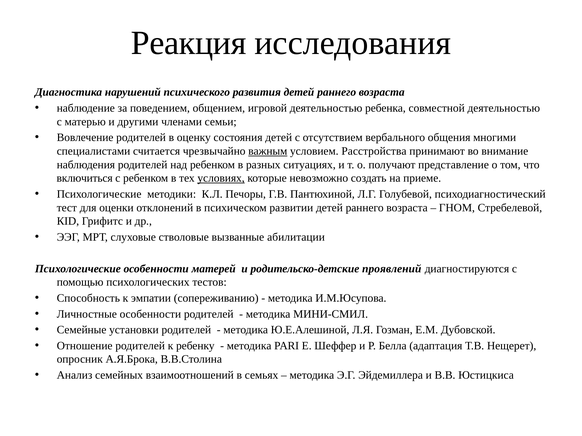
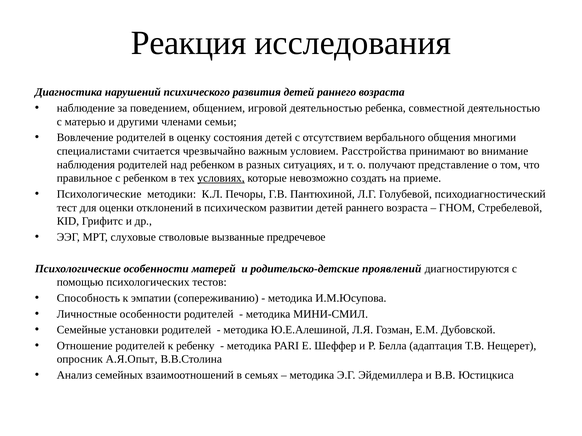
важным underline: present -> none (268, 151)
включиться: включиться -> правильное (85, 178)
абилитации: абилитации -> предречевое (296, 237)
А.Я.Брока: А.Я.Брока -> А.Я.Опыт (132, 360)
